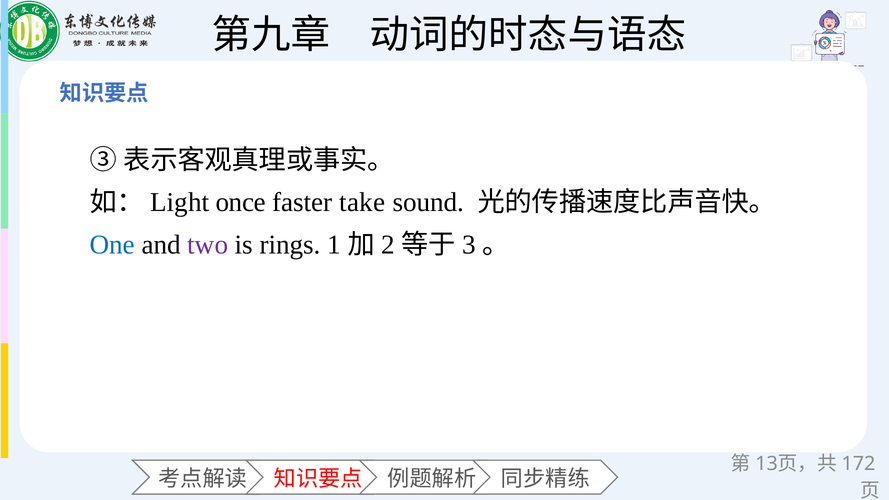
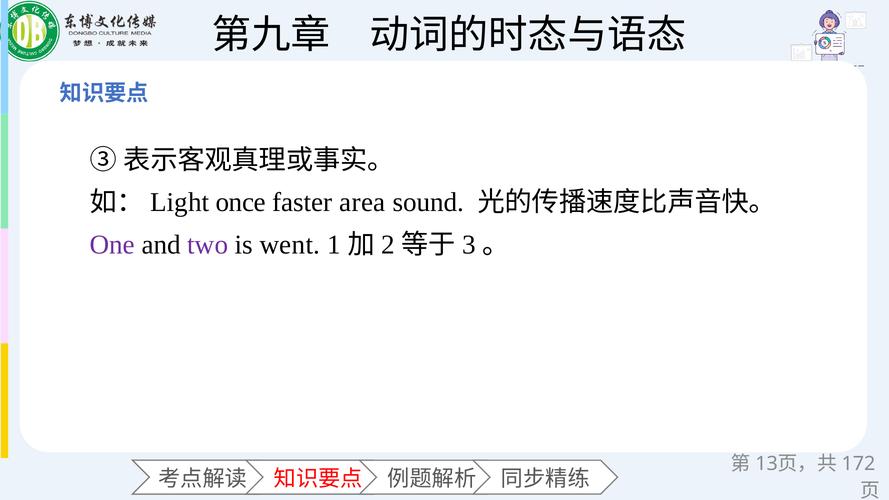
take: take -> area (362, 202)
One colour: blue -> purple (112, 245)
rings: rings -> went (290, 245)
